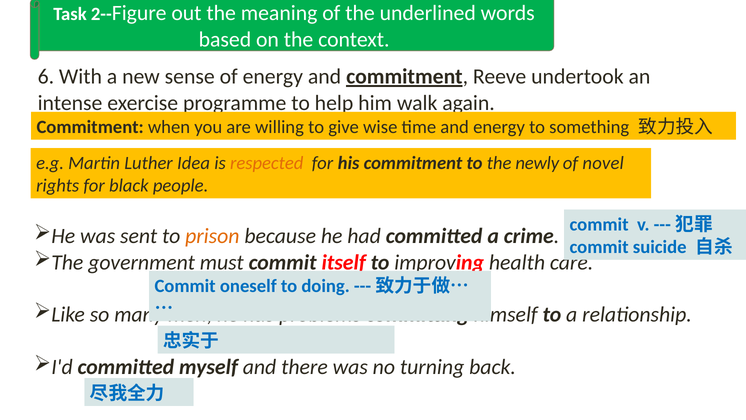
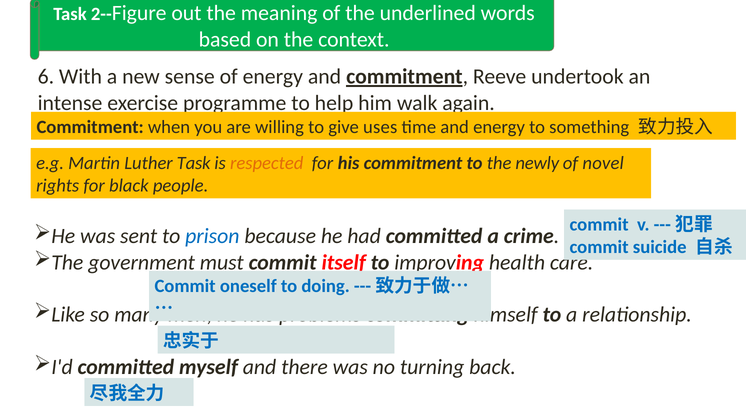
wise: wise -> uses (380, 127)
Luther Idea: Idea -> Task (194, 163)
prison colour: orange -> blue (212, 236)
